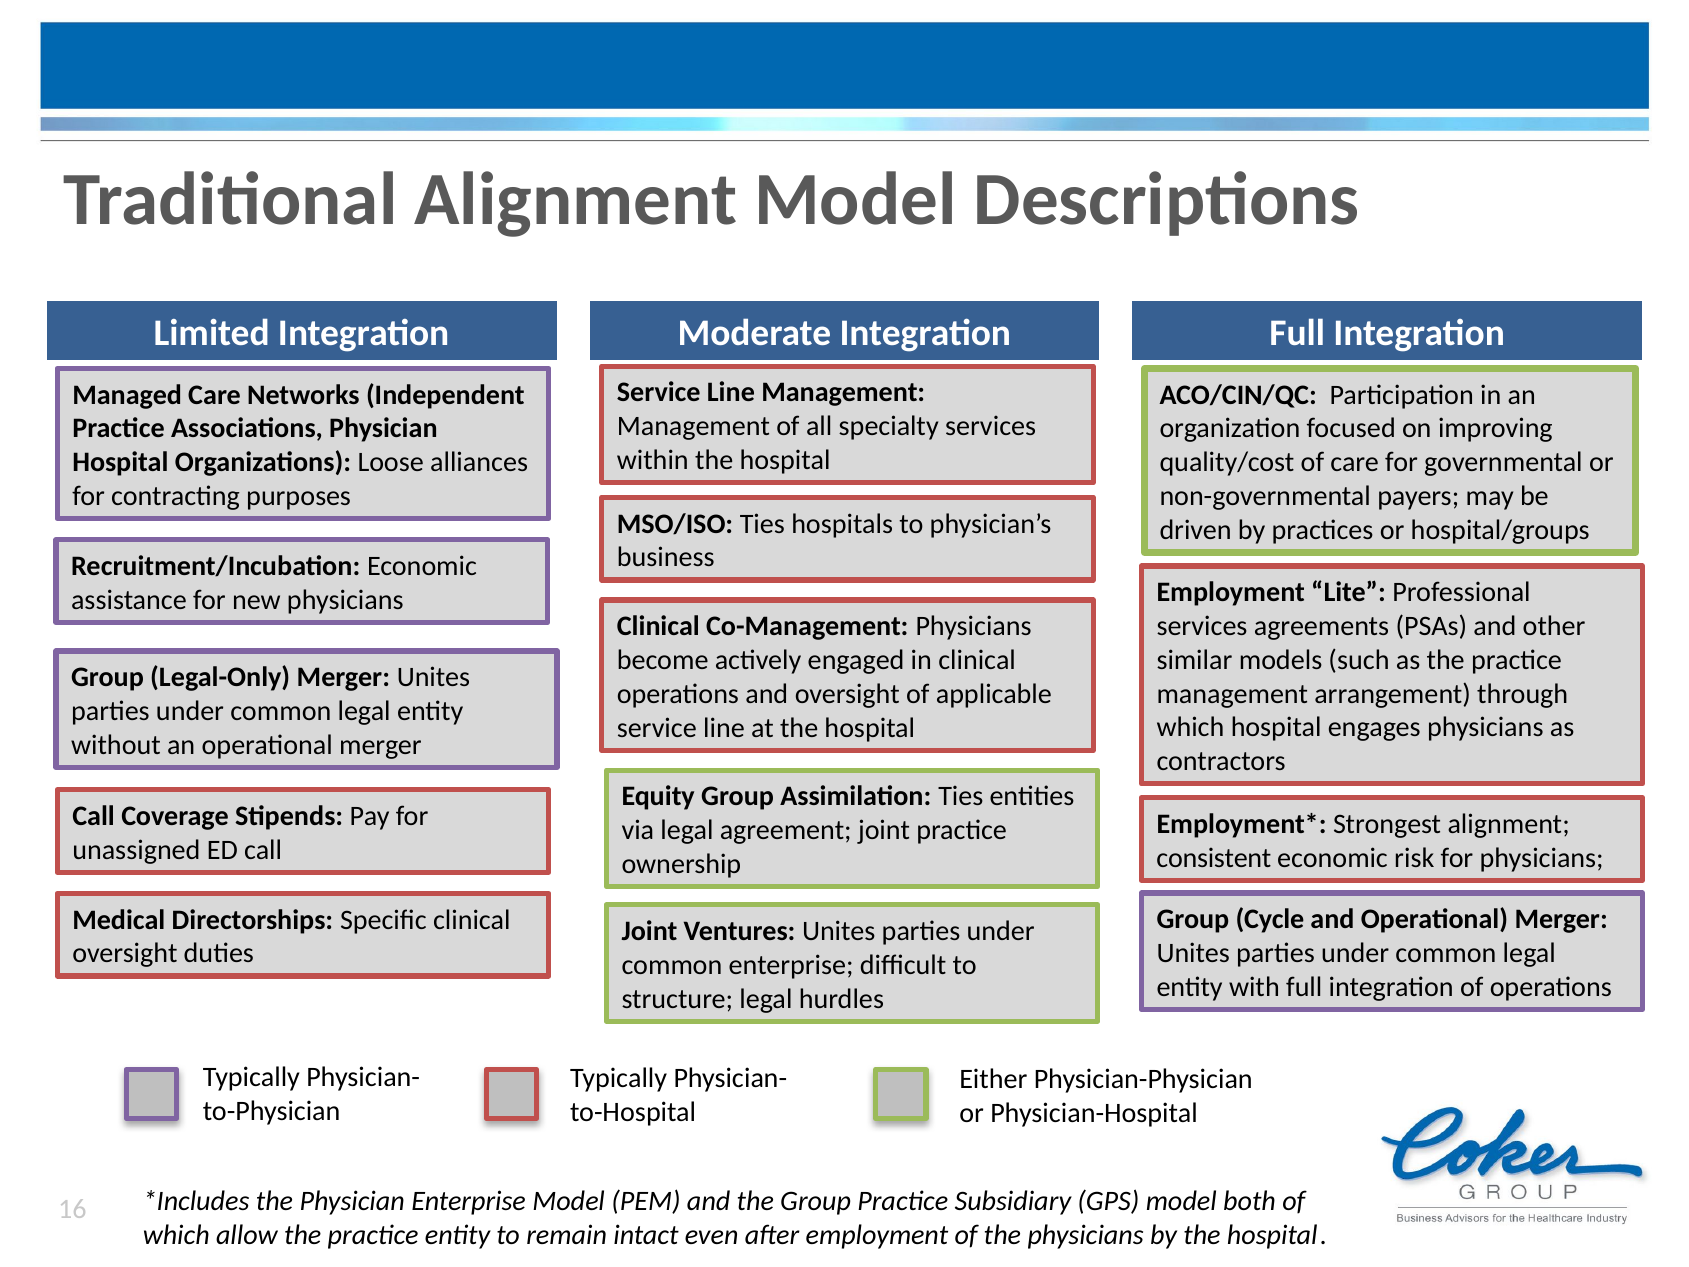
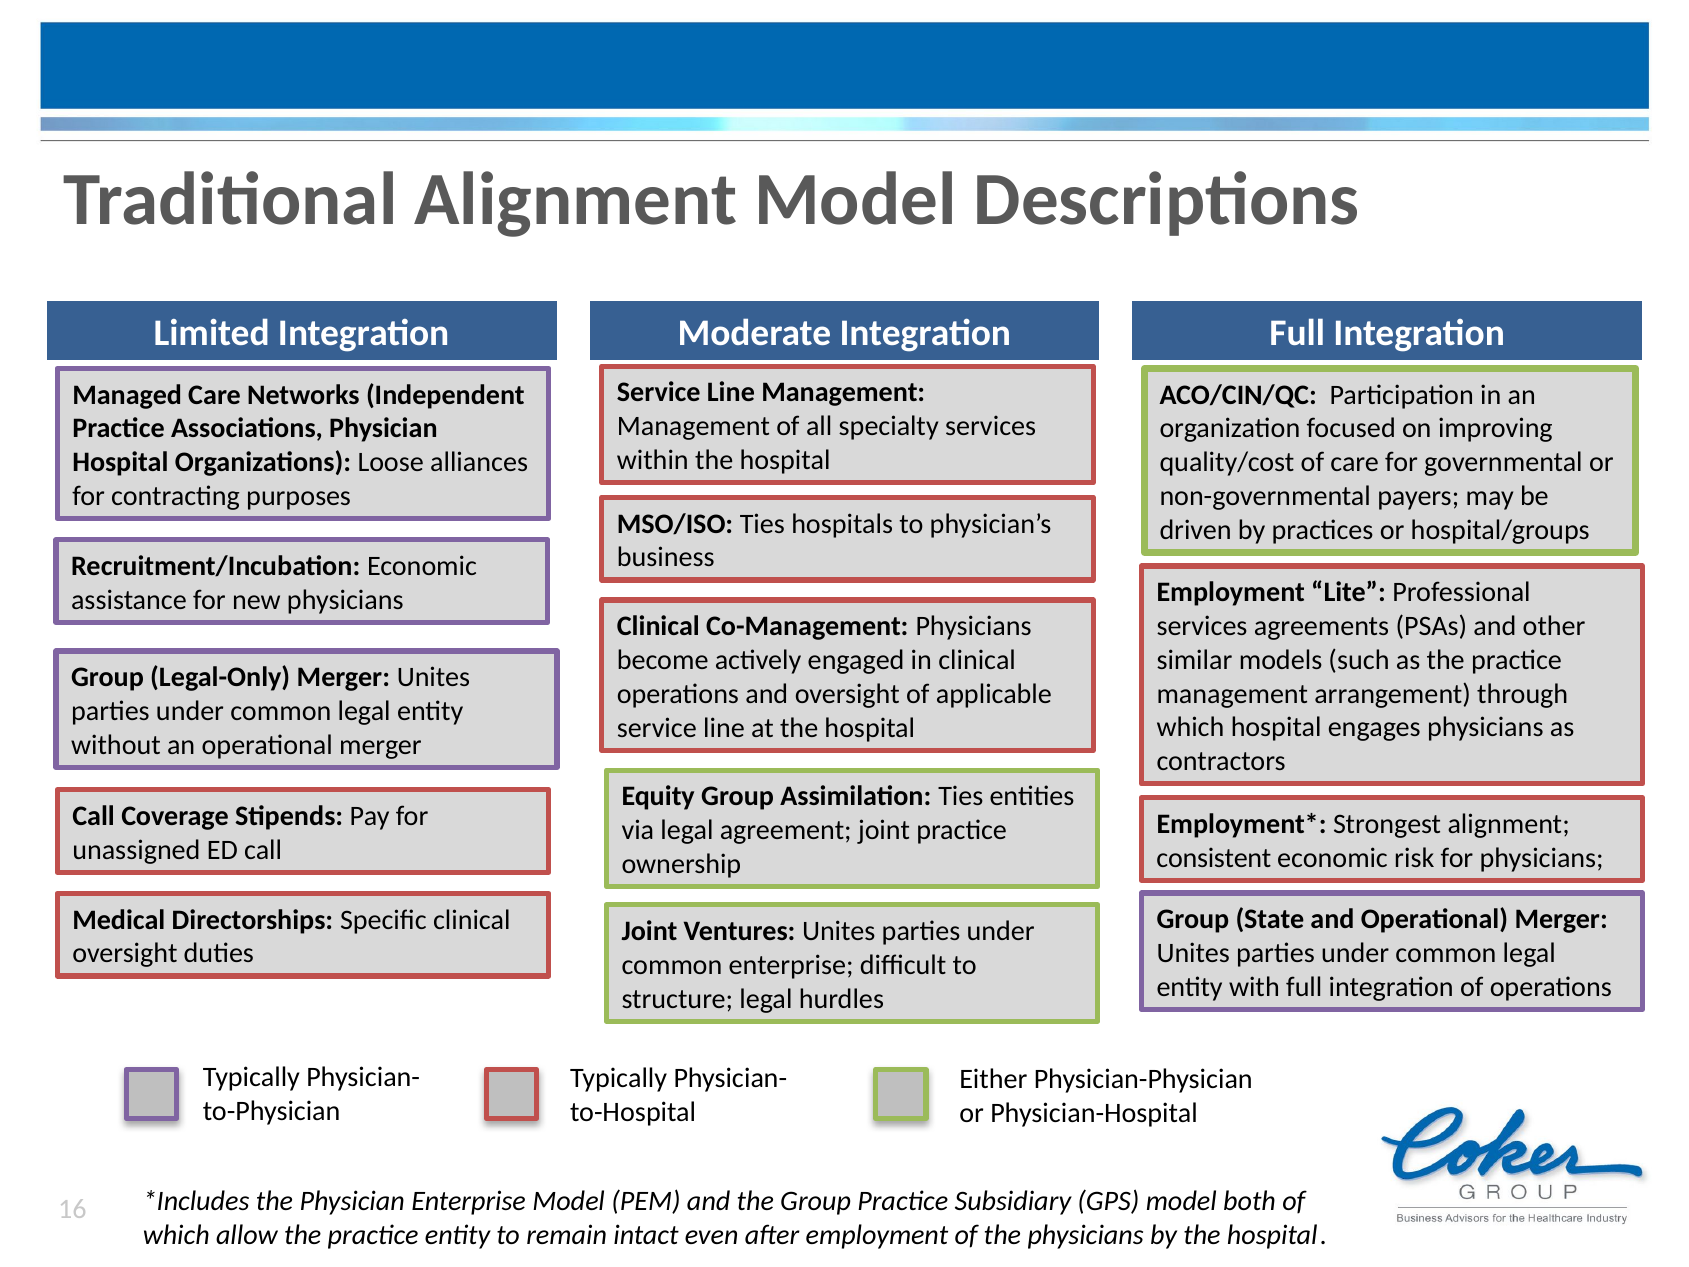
Cycle: Cycle -> State (1270, 919)
